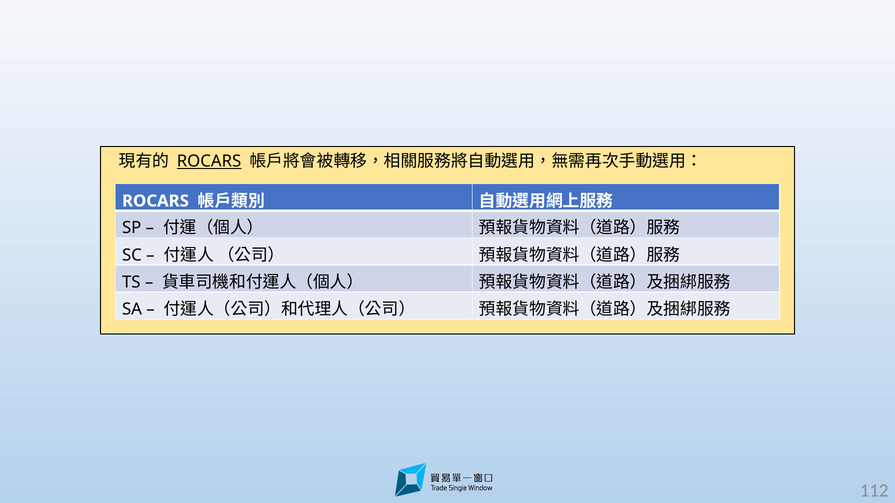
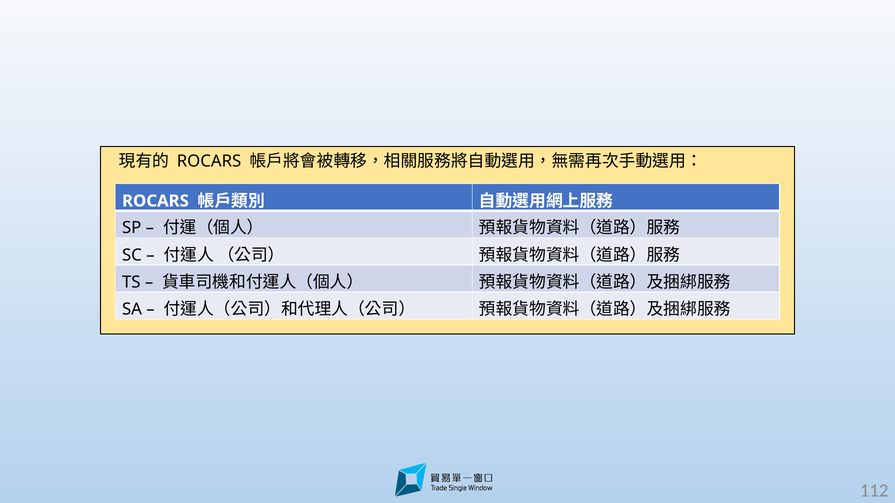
ROCARS underline: present -> none (209, 161)
